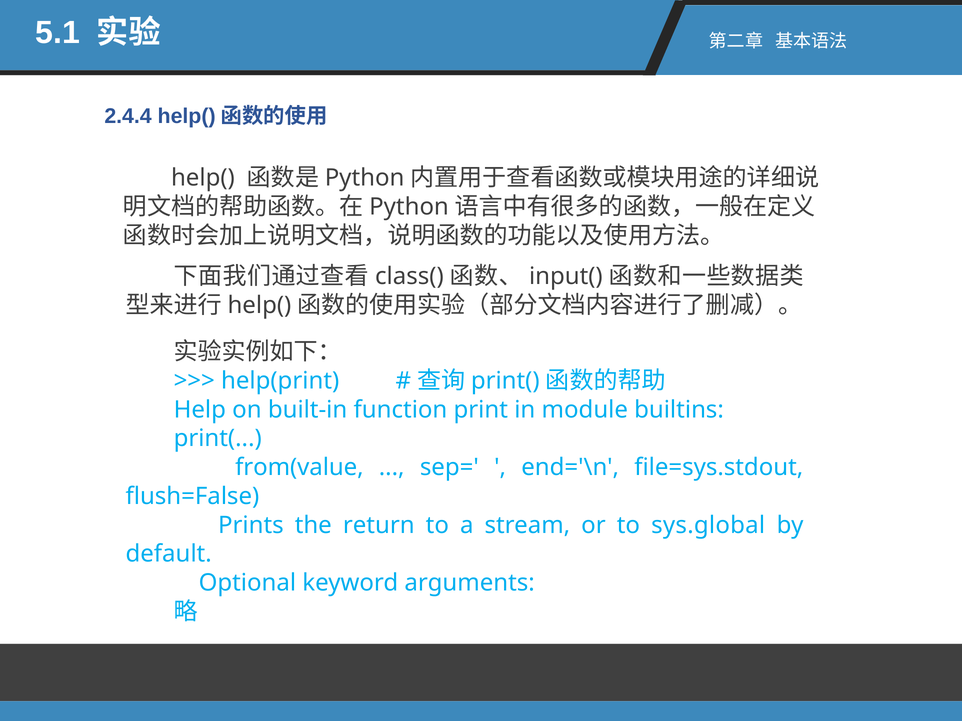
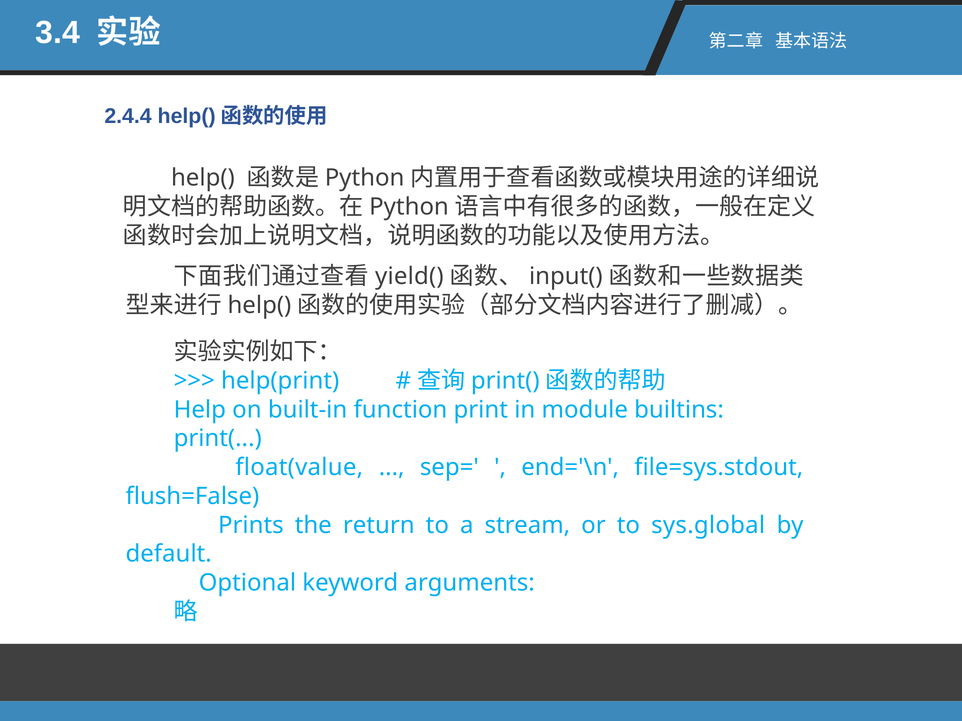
5.1: 5.1 -> 3.4 (58, 33)
class(: class( -> yield( (409, 277)
from(value: from(value -> float(value (299, 468)
